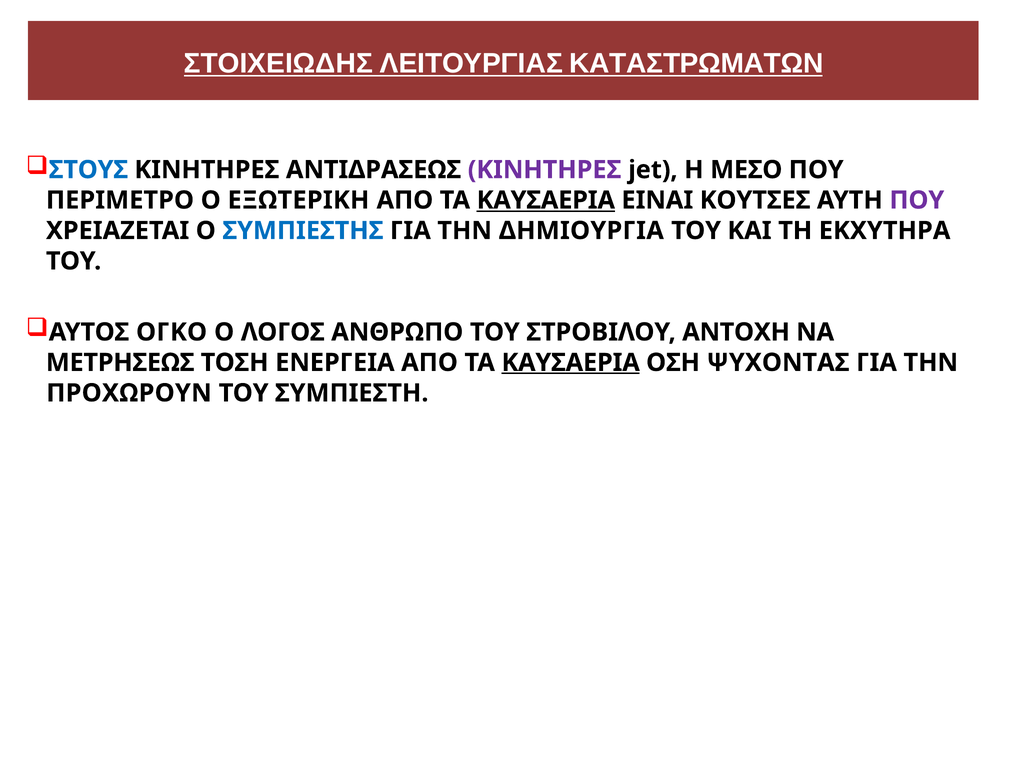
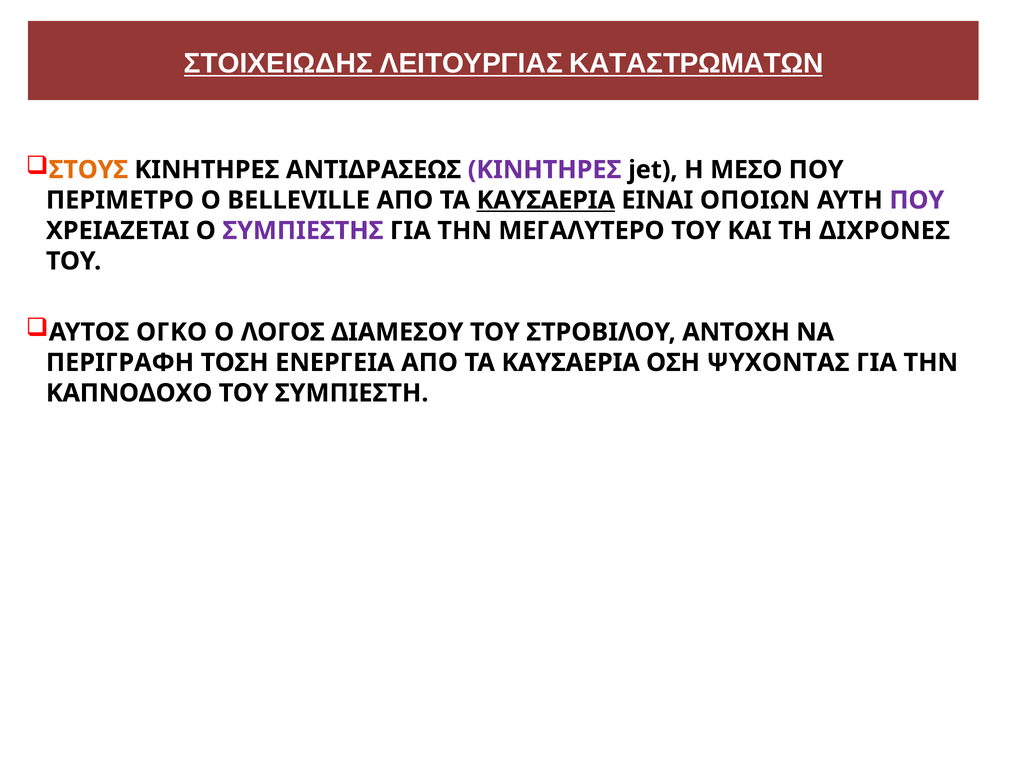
ΣΤΟΥΣ colour: blue -> orange (88, 170)
ΕΞΩΤΕΡΙΚΗ: ΕΞΩΤΕΡΙΚΗ -> BELLEVILLE (299, 200)
ΚΟΥΤΣΕΣ: ΚΟΥΤΣΕΣ -> ΟΠΟΙΩΝ (755, 200)
ΣΥΜΠΙΕΣΤΗΣ colour: blue -> purple (303, 231)
ΔΗΜΙΟΥΡΓΙΑ: ΔΗΜΙΟΥΡΓΙΑ -> ΜΕΓΑΛΥΤΕΡΟ (581, 231)
ΕΚΧΥΤΗΡΑ: ΕΚΧΥΤΗΡΑ -> ΔΙΧΡΟΝΕΣ (885, 231)
ΑΝΘΡΩΠΟ: ΑΝΘΡΩΠΟ -> ΔΙΑΜΕΣΟΥ (397, 332)
ΜΕΤΡΗΣΕΩΣ: ΜΕΤΡΗΣΕΩΣ -> ΠΕΡΙΓΡΑΦΗ (120, 362)
ΚΑΥΣΑΕΡΙΑ underline: present -> none (571, 362)
ΠΡΟΧΩΡΟΥΝ: ΠΡΟΧΩΡΟΥΝ -> ΚΑΠΝΟΔΟΧΟ (129, 393)
